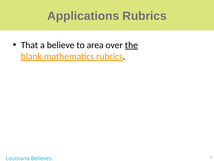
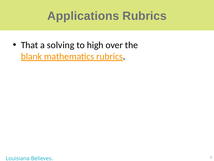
believe: believe -> solving (61, 45)
area: area -> high (95, 45)
the underline: present -> none (131, 45)
